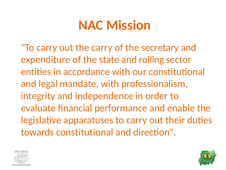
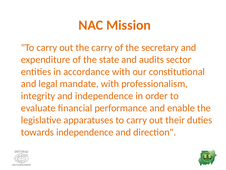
rolling: rolling -> audits (151, 59)
towards constitutional: constitutional -> independence (85, 132)
